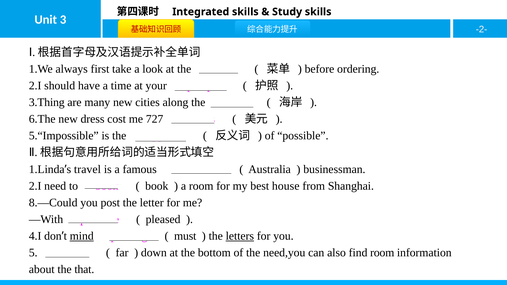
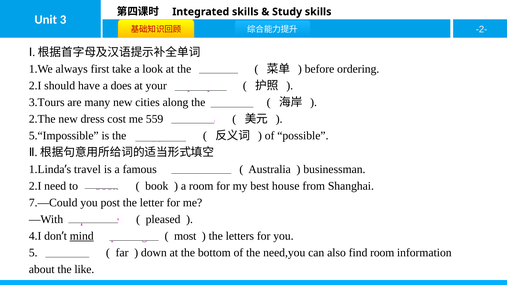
time: time -> does (121, 86)
3.Thing: 3.Thing -> 3.Tours (47, 102)
6.The: 6.The -> 2.The (42, 119)
727: 727 -> 559 (155, 119)
8.—Could: 8.—Could -> 7.—Could (53, 203)
must: must -> most (185, 236)
letters underline: present -> none (240, 236)
that: that -> like (84, 270)
